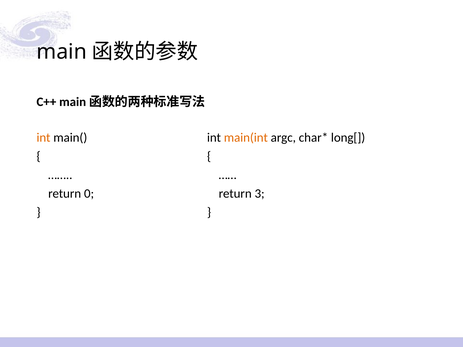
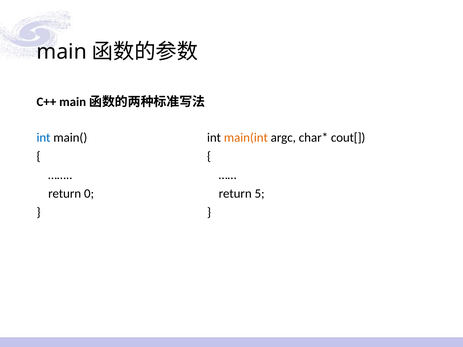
int colour: orange -> blue (43, 138)
long[: long[ -> cout[ (348, 138)
3: 3 -> 5 (260, 194)
